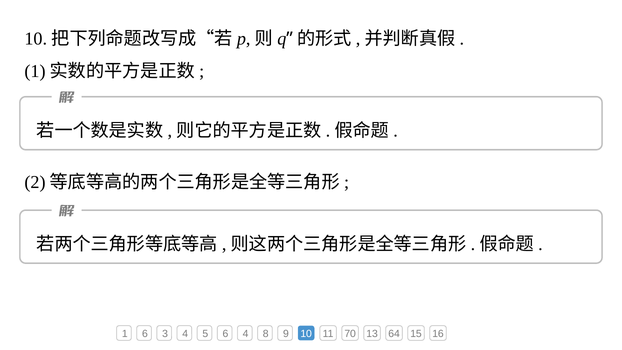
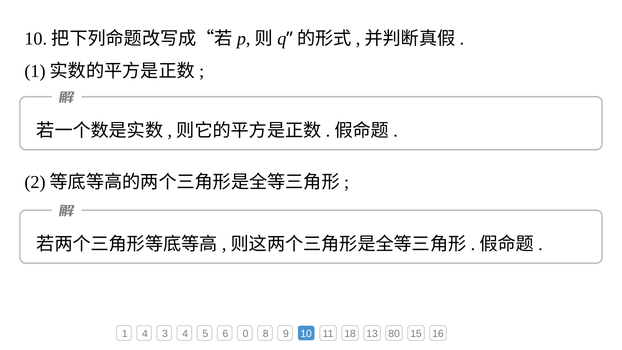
1 6: 6 -> 4 (145, 334)
6 4: 4 -> 0 (246, 334)
70: 70 -> 18 (350, 334)
64: 64 -> 80 (394, 334)
